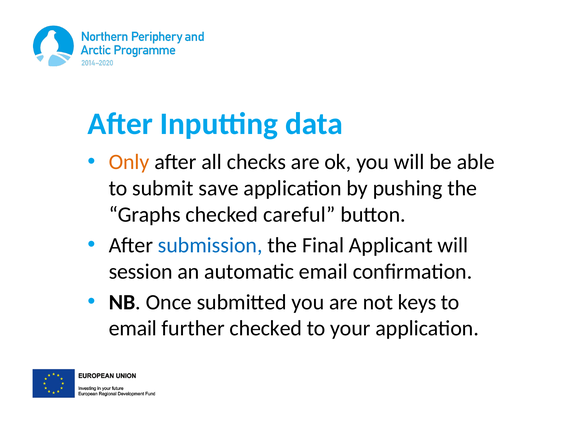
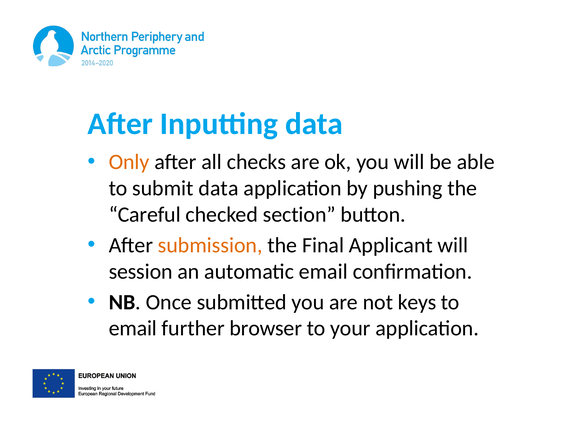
submit save: save -> data (218, 188)
Graphs: Graphs -> Careful (145, 215)
careful: careful -> section (299, 215)
submission colour: blue -> orange (210, 245)
further checked: checked -> browser (266, 329)
